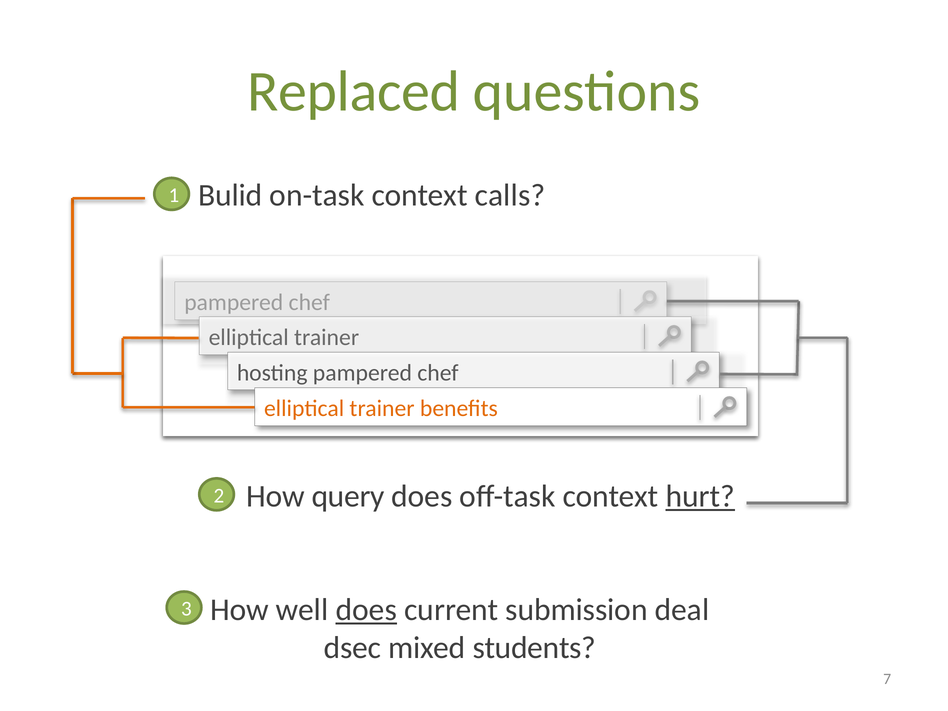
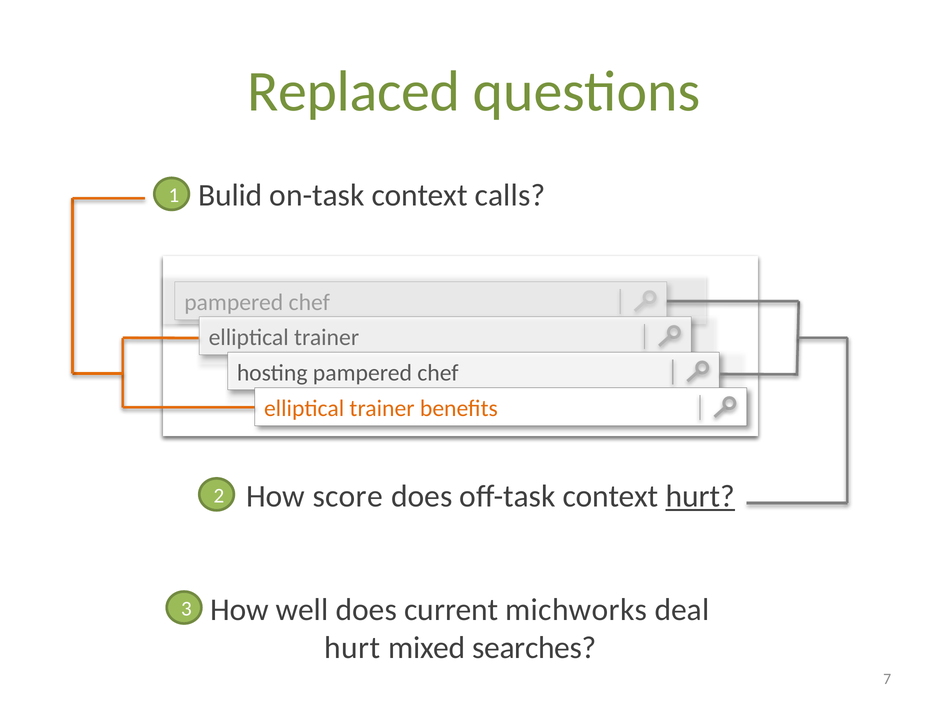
query: query -> score (348, 496)
does underline: present -> none (366, 610)
submission: submission -> michworks (576, 610)
dsec: dsec -> hurt (352, 648)
students: students -> searches (534, 648)
